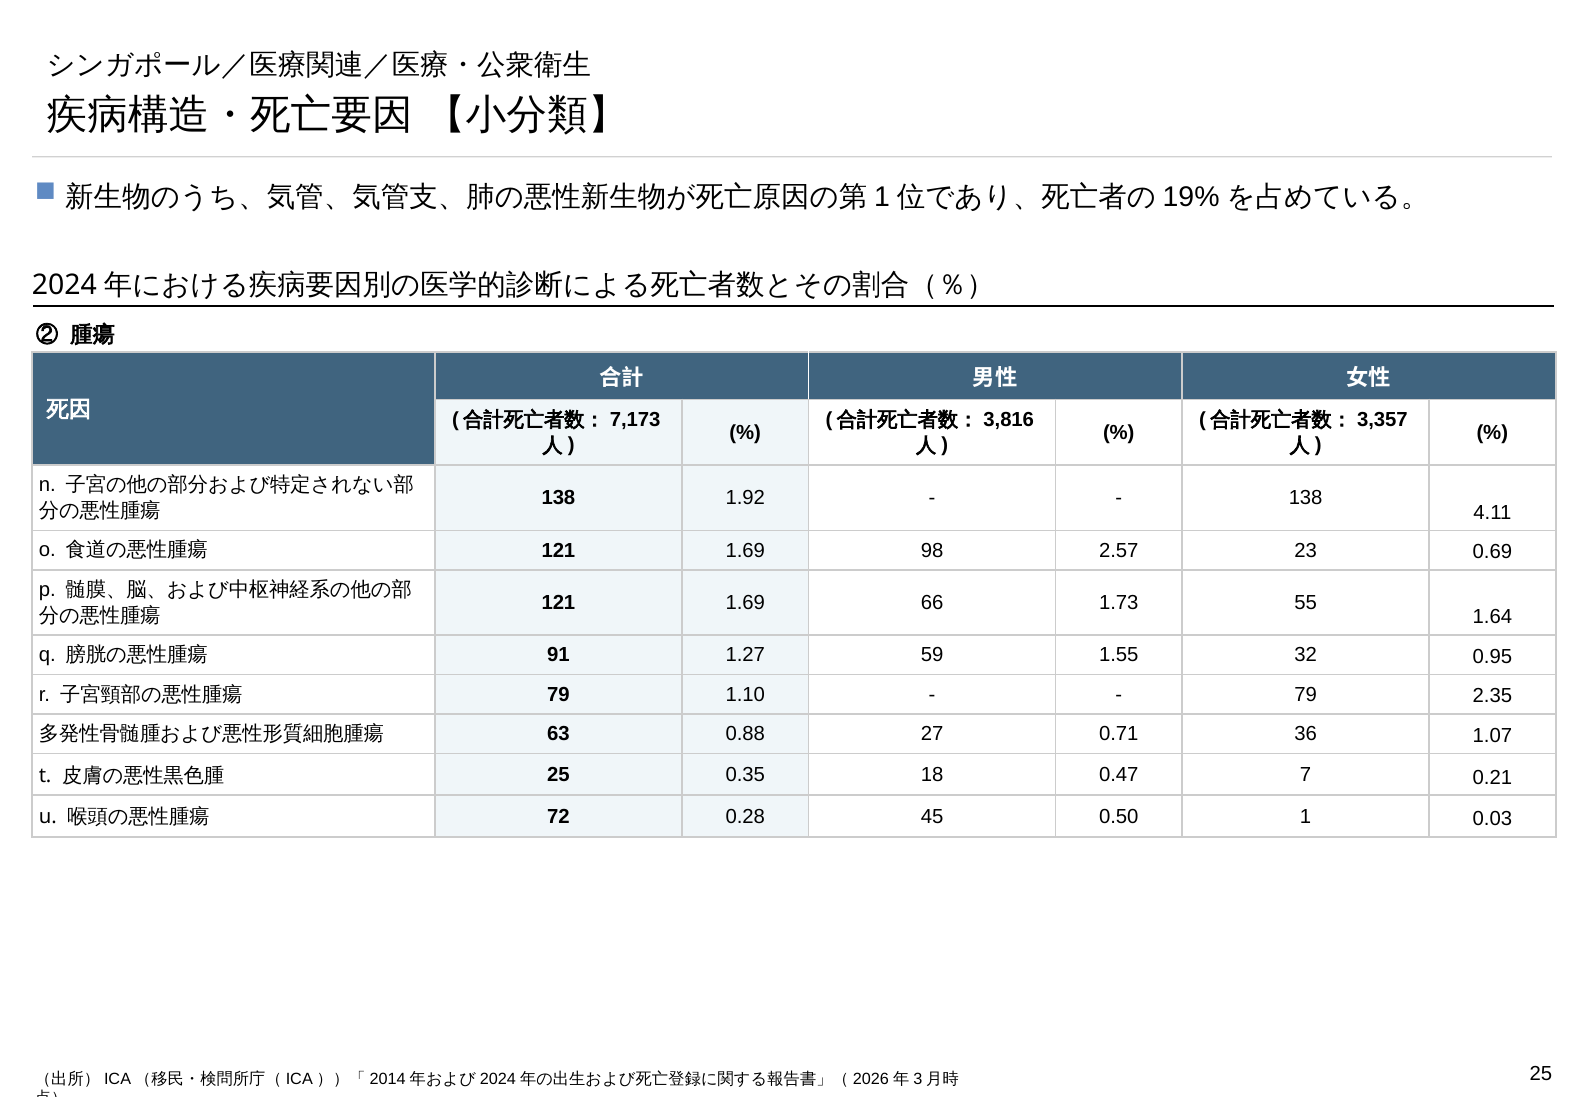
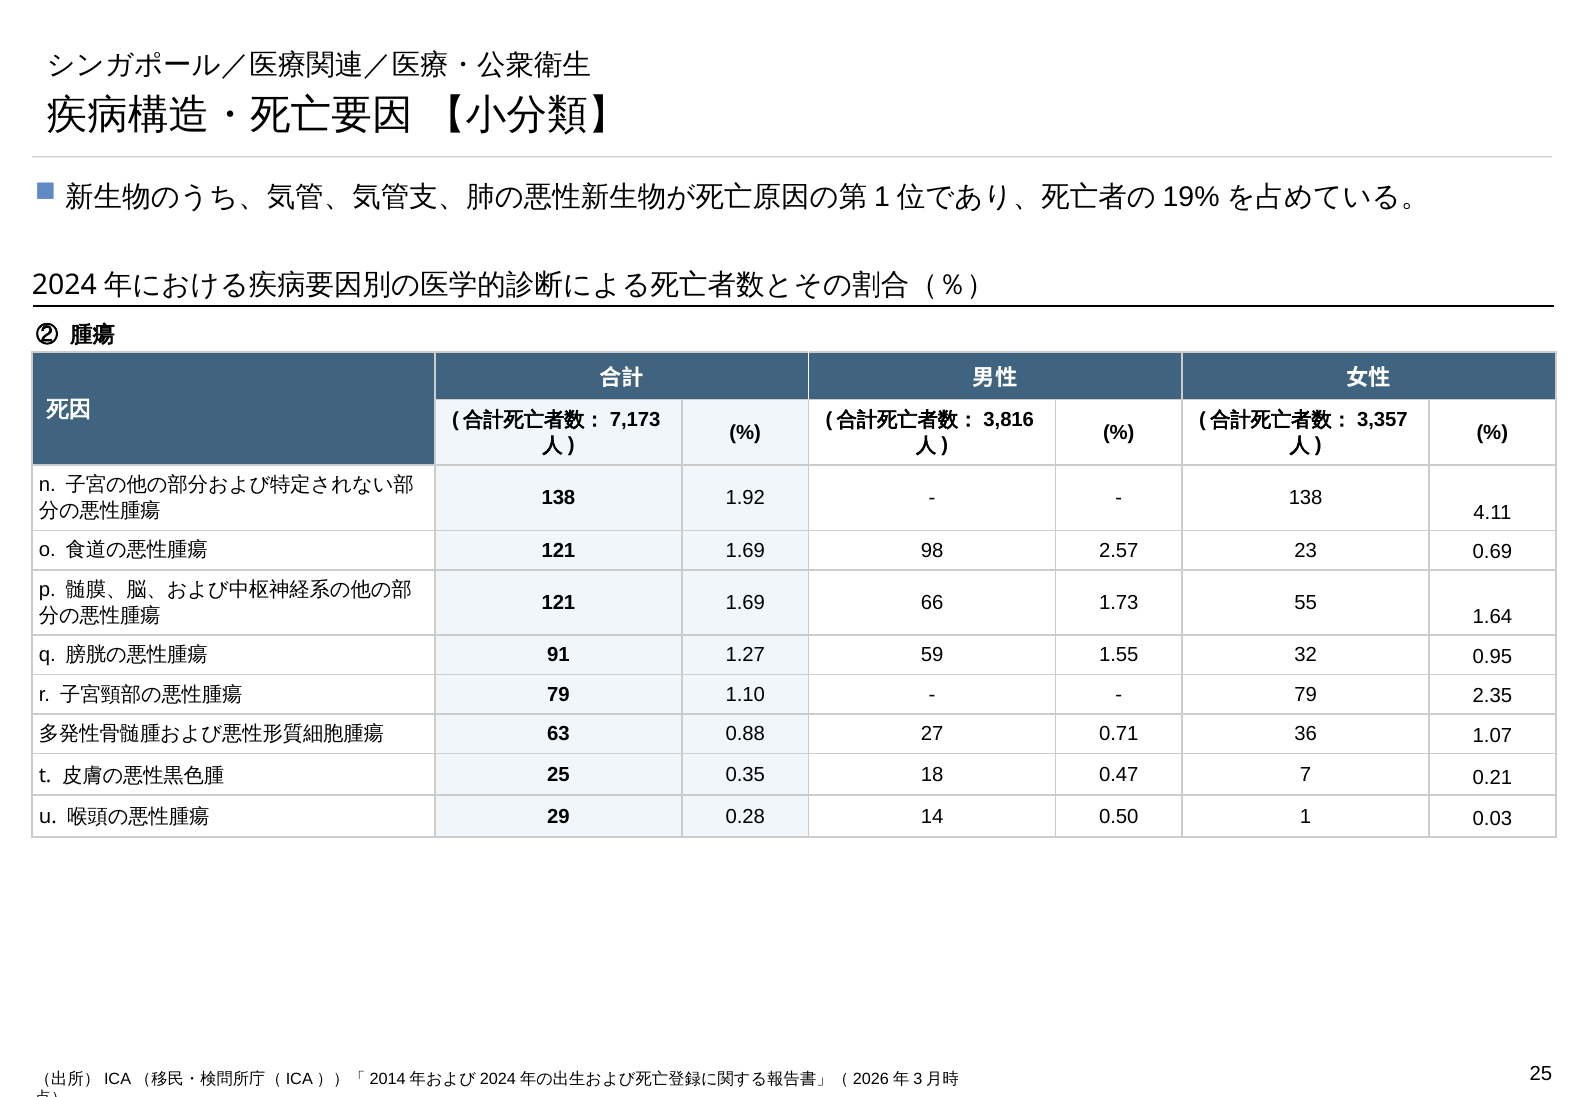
72: 72 -> 29 (558, 816)
45: 45 -> 14 (932, 816)
